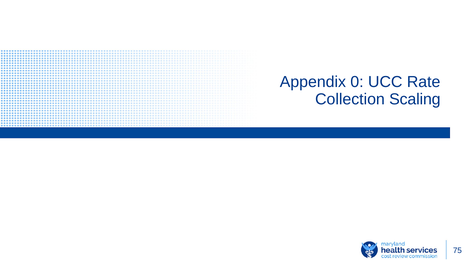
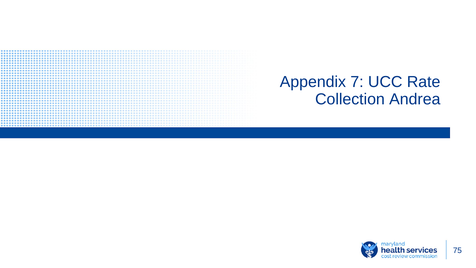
0: 0 -> 7 (357, 82)
Scaling: Scaling -> Andrea (415, 99)
